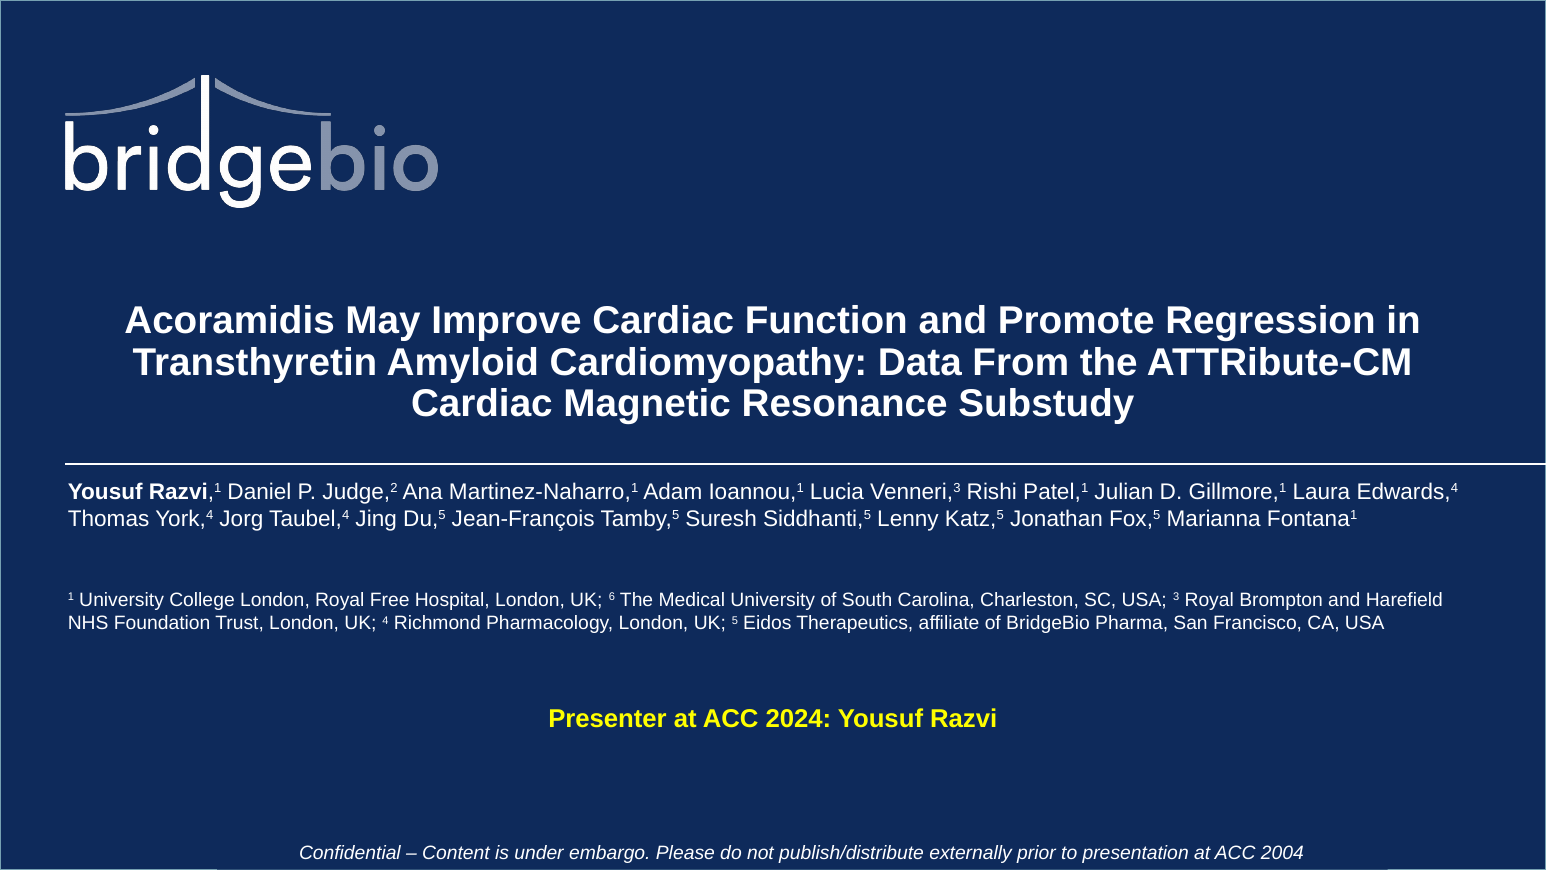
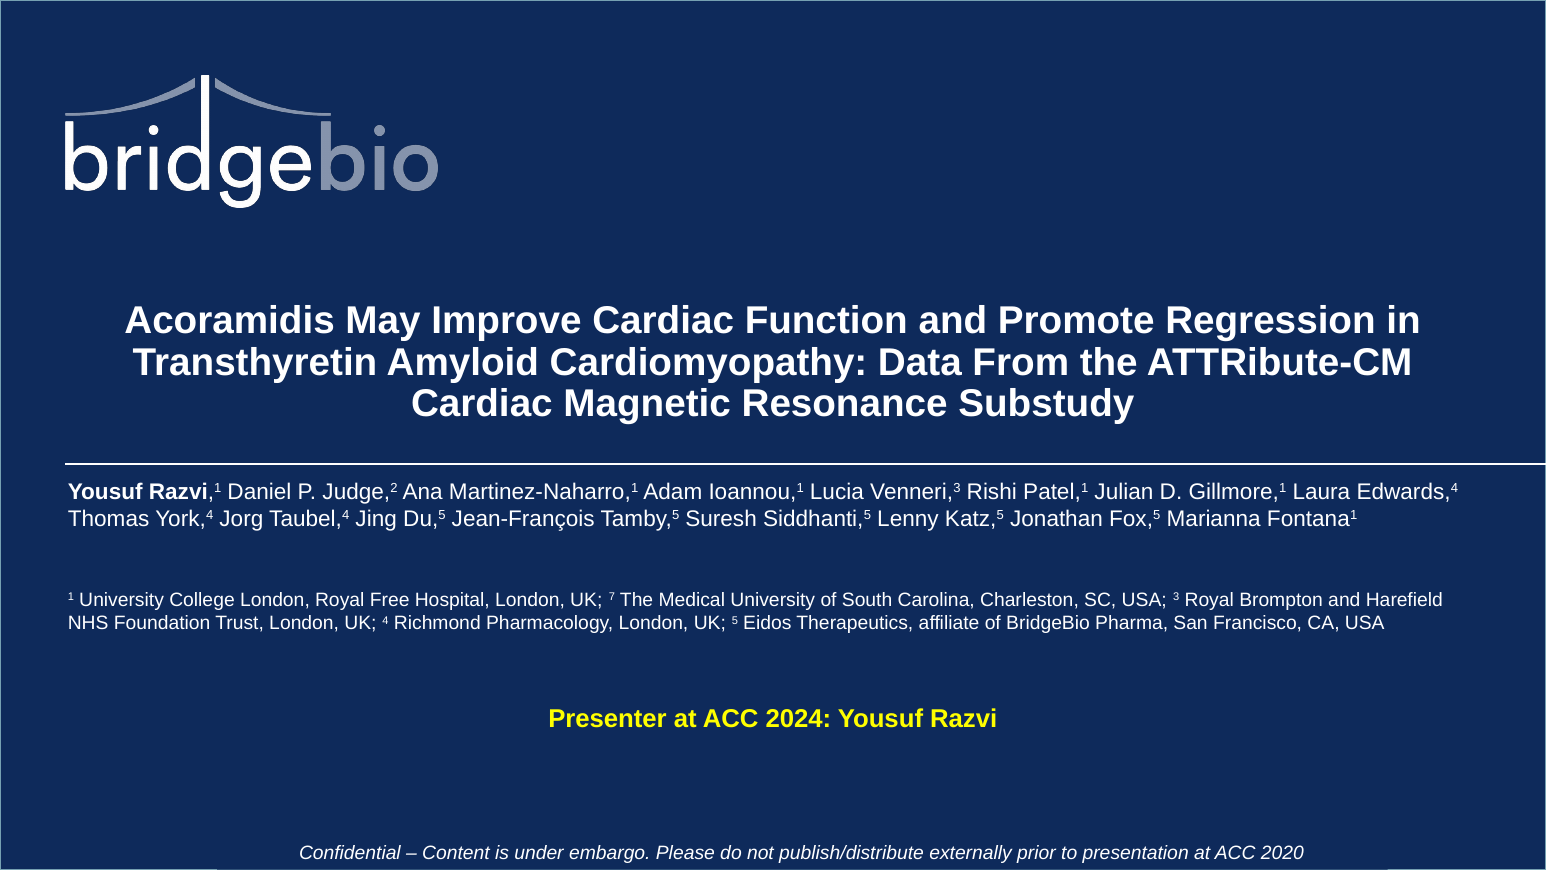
6: 6 -> 7 (612, 597)
2004: 2004 -> 2020 (1282, 853)
